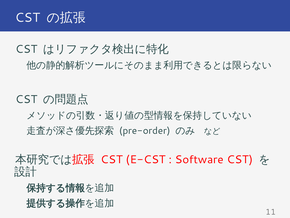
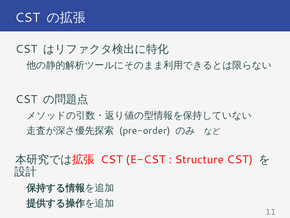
Software: Software -> Structure (199, 159)
